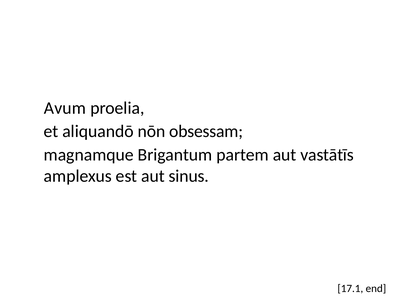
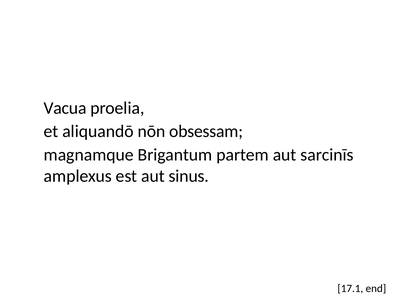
Avum: Avum -> Vacua (65, 108)
vastātīs: vastātīs -> sarcinīs (327, 155)
